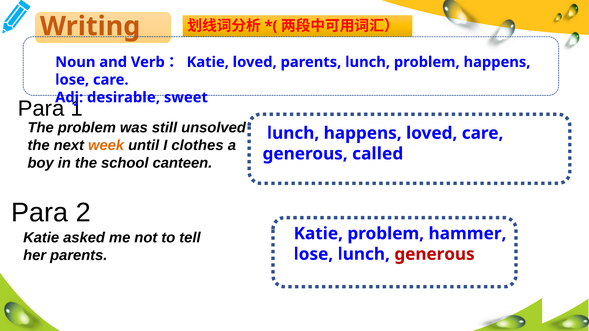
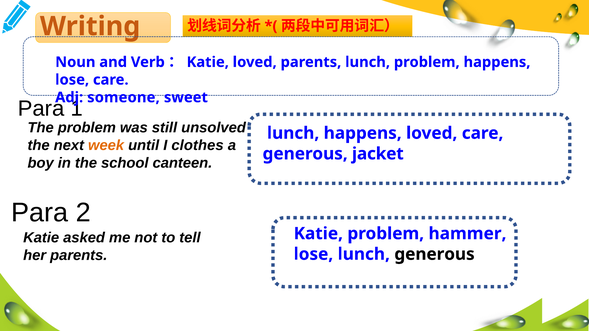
desirable: desirable -> someone (123, 97)
called: called -> jacket (378, 154)
generous colour: red -> black (435, 254)
